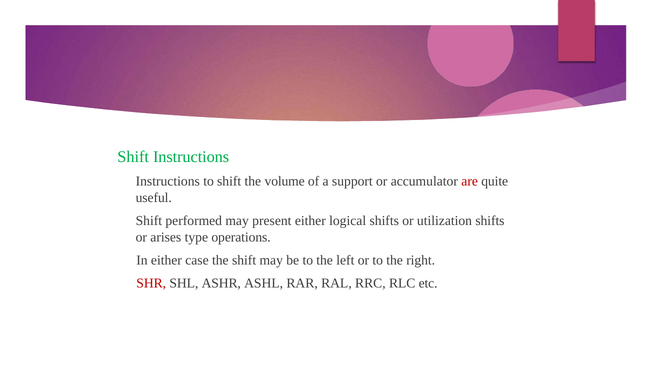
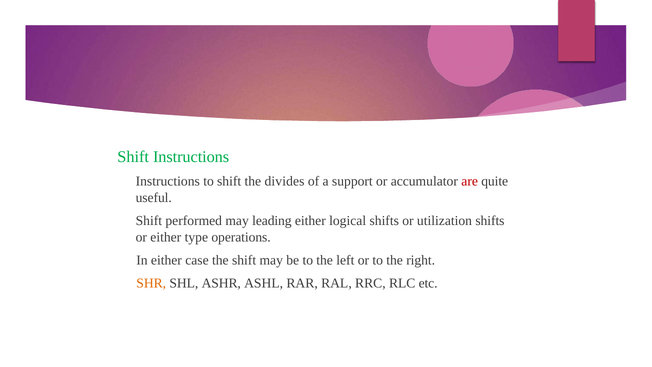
volume: volume -> divides (285, 181)
present: present -> leading (272, 221)
or arises: arises -> either (166, 237)
SHR colour: red -> orange (151, 283)
